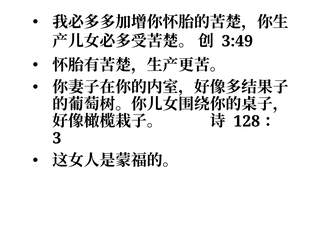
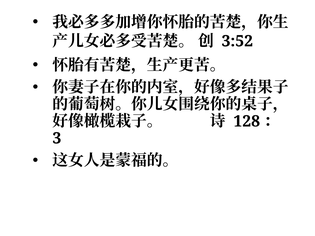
3:49: 3:49 -> 3:52 (237, 41)
